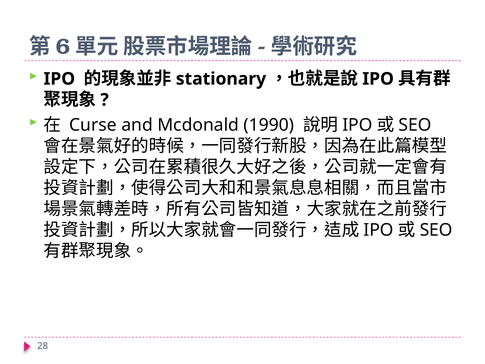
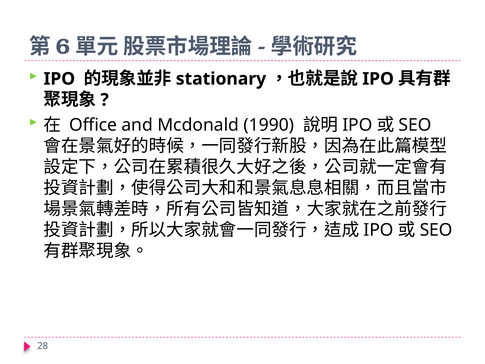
Curse: Curse -> Office (93, 125)
